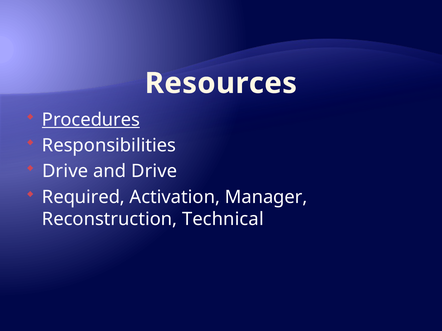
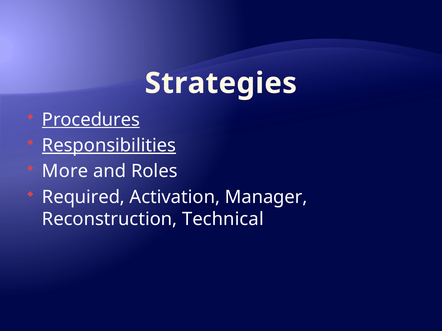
Resources: Resources -> Strategies (221, 83)
Responsibilities underline: none -> present (109, 146)
Drive: Drive -> More (65, 171)
and Drive: Drive -> Roles (154, 171)
